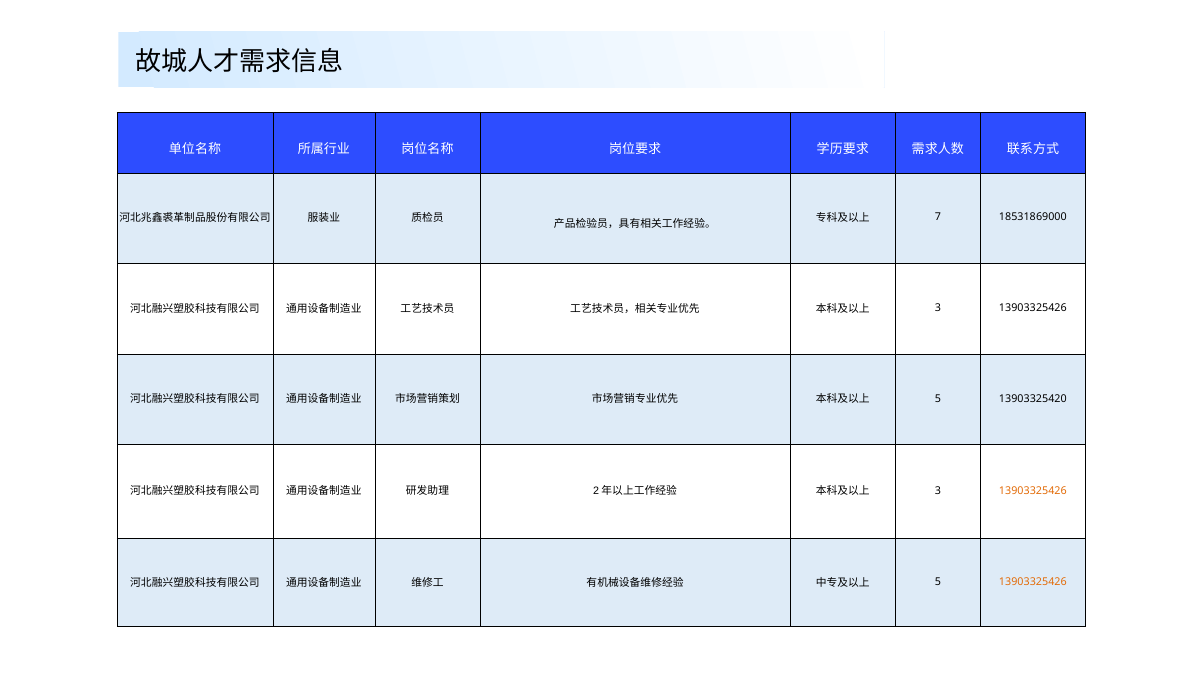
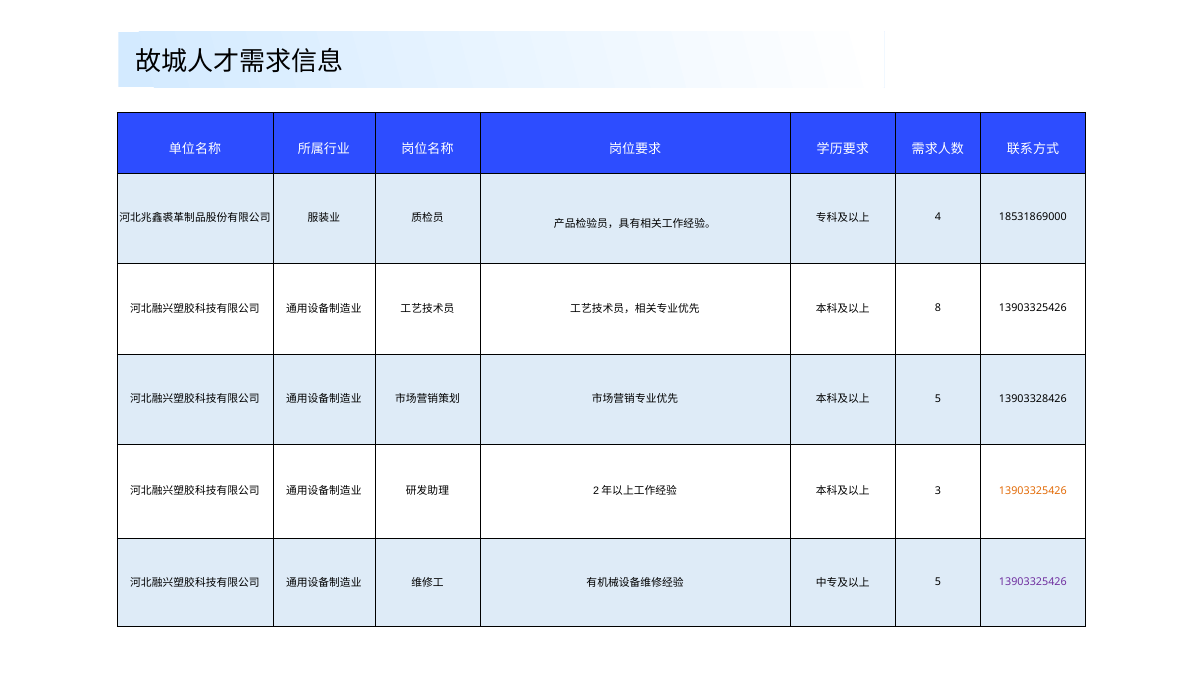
7: 7 -> 4 (938, 217)
3: 3 -> 8 (938, 308)
13903325420: 13903325420 -> 13903328426 (1033, 399)
13903325426 colour: orange -> purple (1033, 582)
